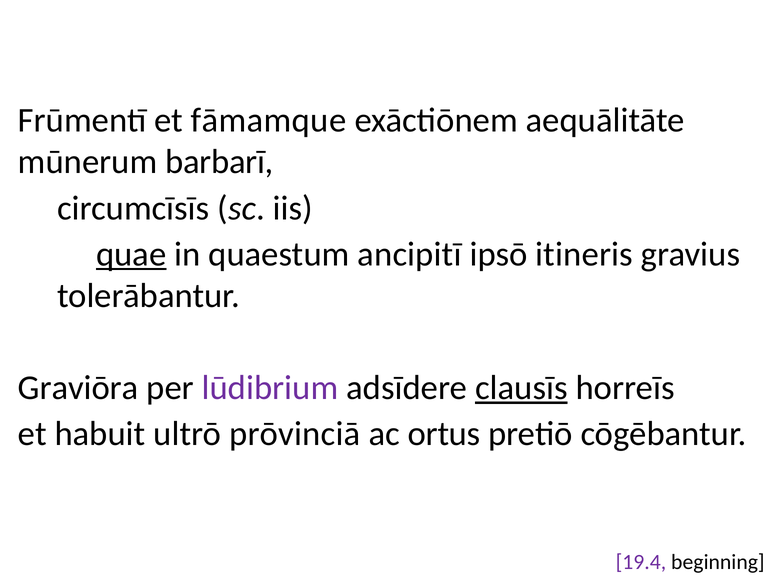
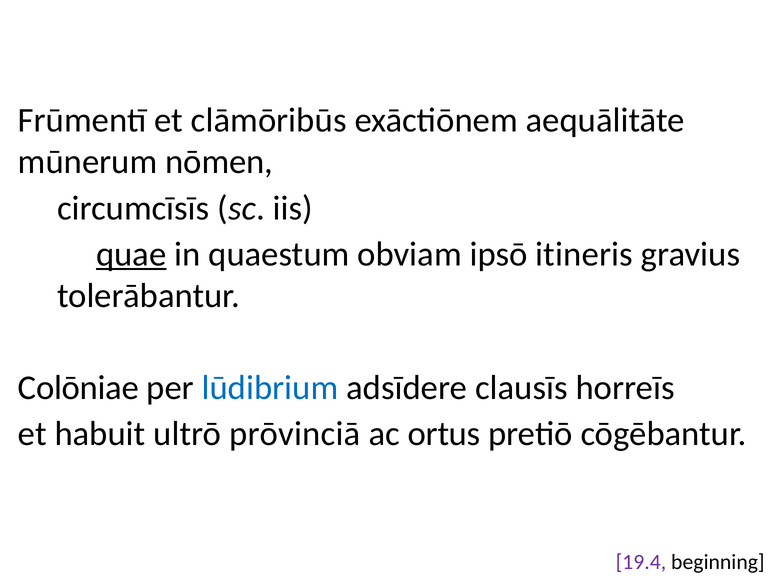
fāmamque: fāmamque -> clāmōribūs (269, 120)
barbarī: barbarī -> nōmen (219, 162)
ancipitī: ancipitī -> obviam (410, 254)
Graviōra: Graviōra -> Colōniae (78, 388)
lūdibrium colour: purple -> blue (270, 388)
clausīs underline: present -> none (521, 388)
